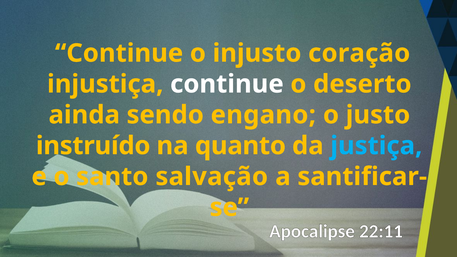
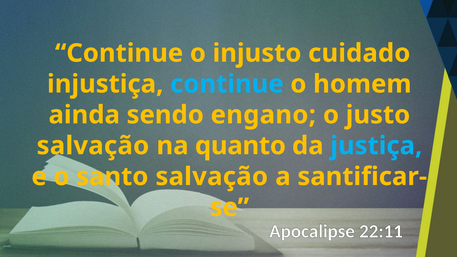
coração: coração -> cuidado (359, 53)
continue colour: white -> light blue (227, 84)
deserto: deserto -> homem (362, 84)
instruído: instruído -> salvação (93, 146)
